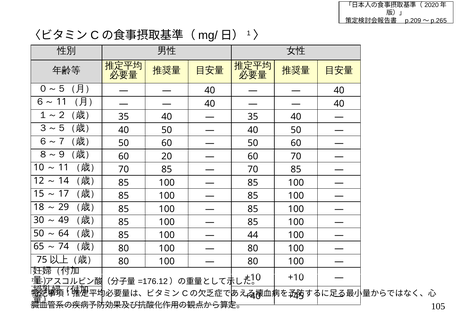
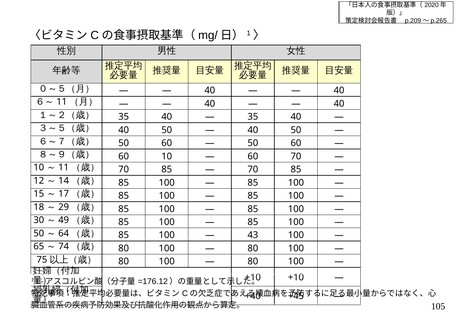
60 20: 20 -> 10 (167, 156)
44: 44 -> 43 (253, 235)
